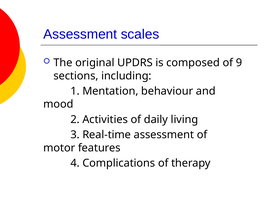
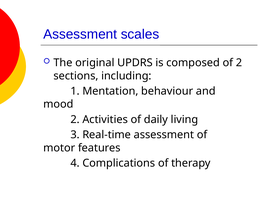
of 9: 9 -> 2 (239, 63)
